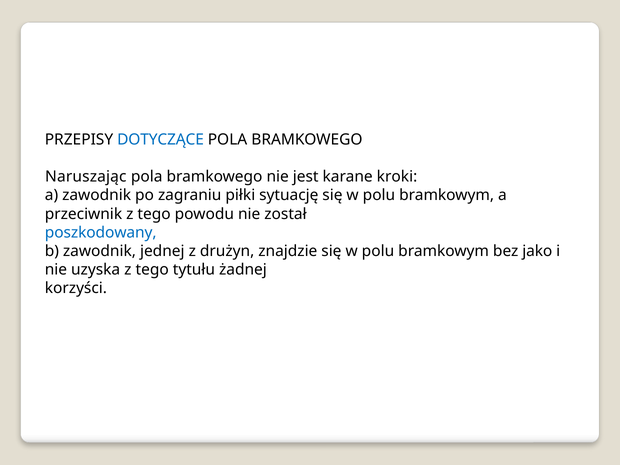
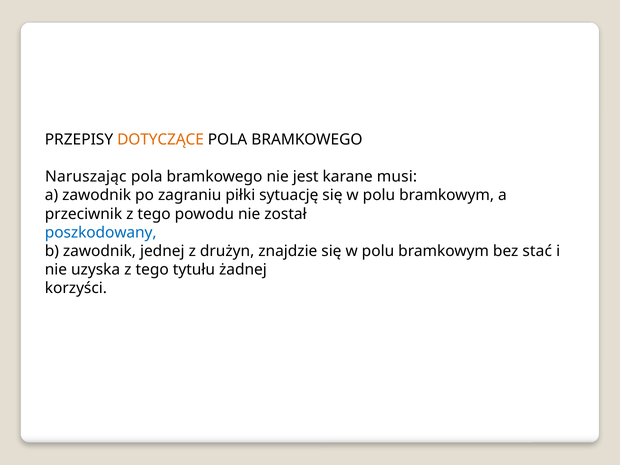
DOTYCZĄCE colour: blue -> orange (161, 139)
kroki: kroki -> musi (397, 177)
jako: jako -> stać (537, 251)
